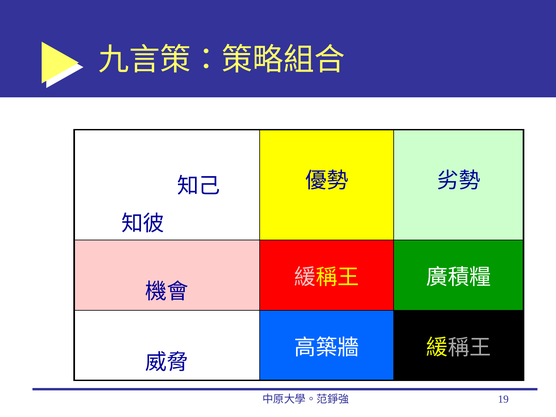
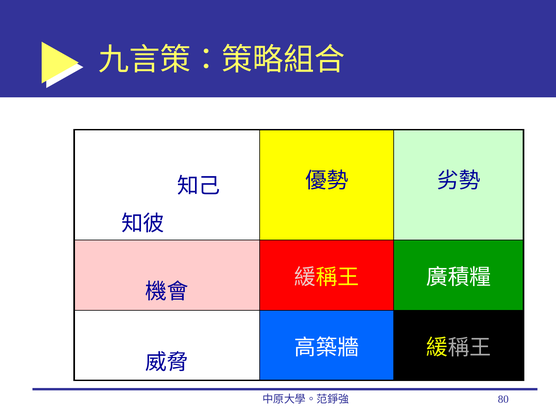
19: 19 -> 80 (503, 399)
